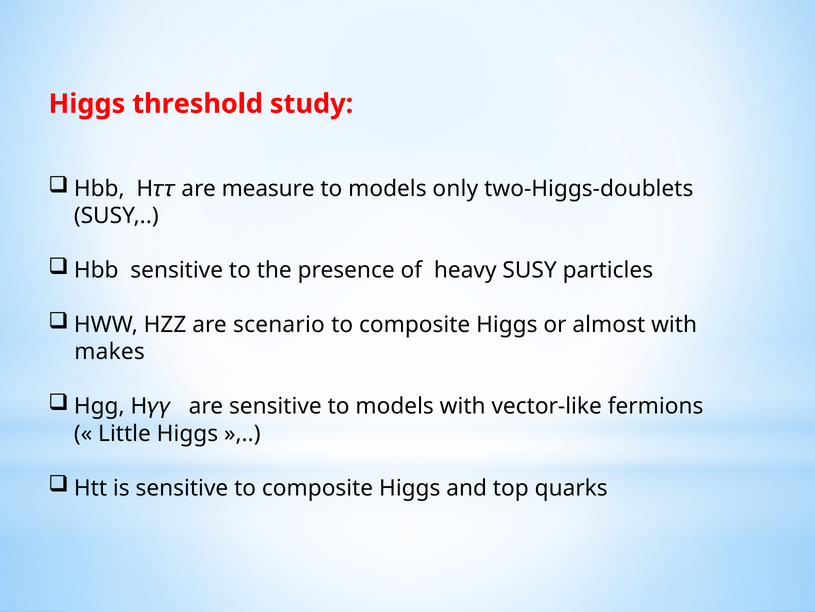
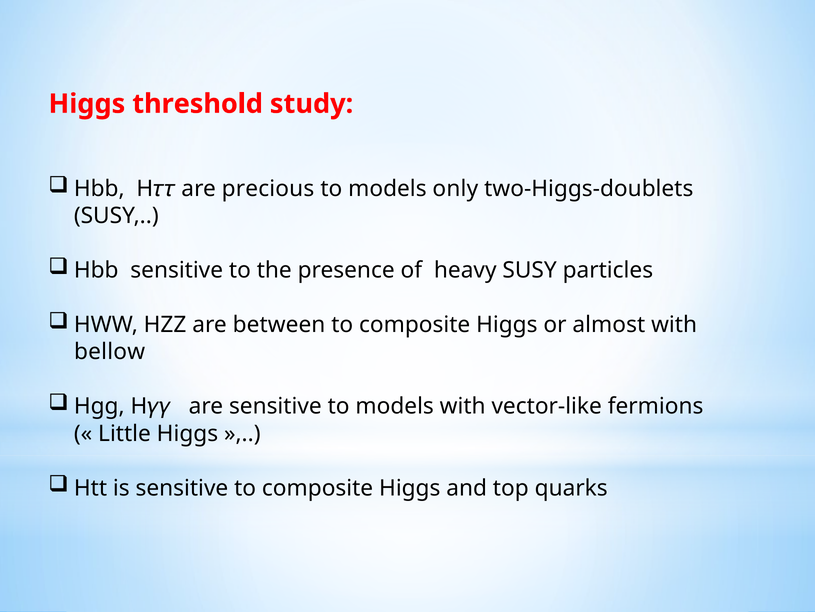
measure: measure -> precious (268, 188)
scenario: scenario -> between (279, 324)
makes: makes -> bellow (110, 352)
